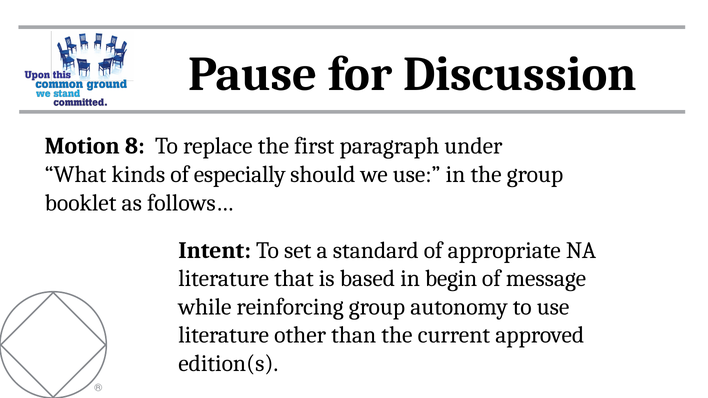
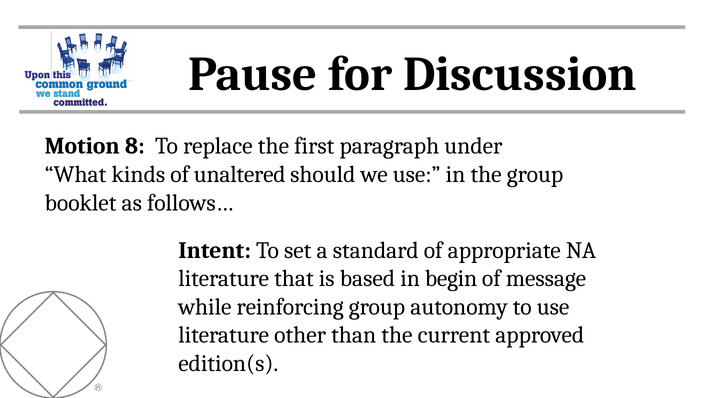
especially: especially -> unaltered (240, 175)
